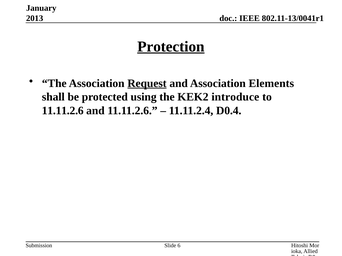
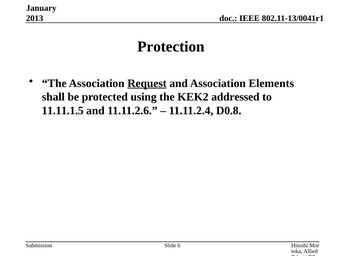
Protection underline: present -> none (171, 47)
introduce: introduce -> addressed (235, 97)
11.11.2.6: 11.11.2.6 -> 11.11.1.5 (63, 111)
D0.4: D0.4 -> D0.8 (229, 111)
